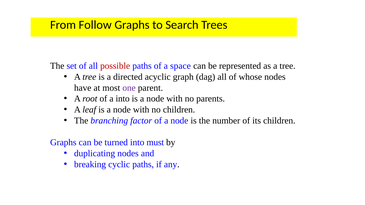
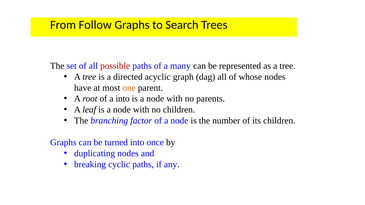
space: space -> many (180, 66)
one colour: purple -> orange (129, 88)
must: must -> once (155, 143)
